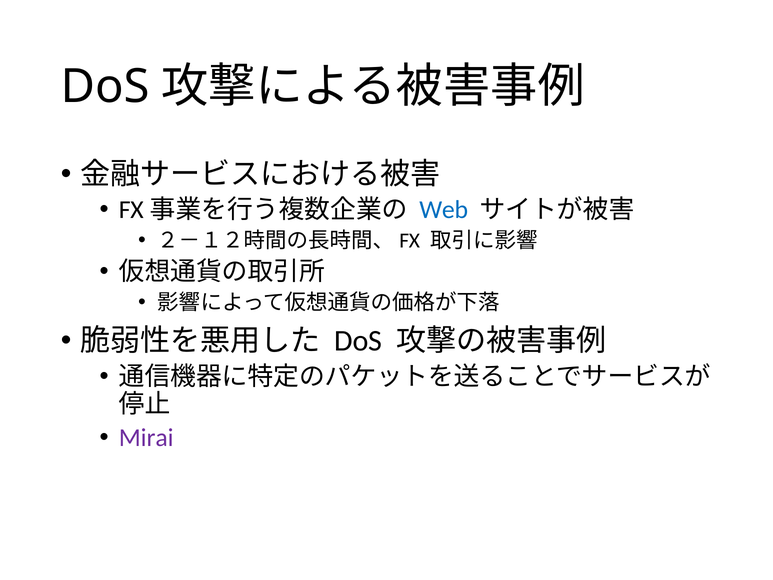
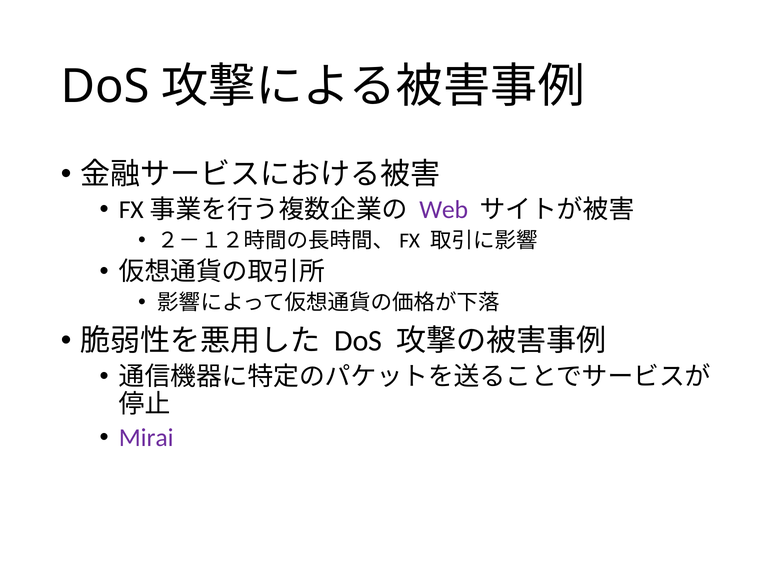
Web colour: blue -> purple (444, 210)
